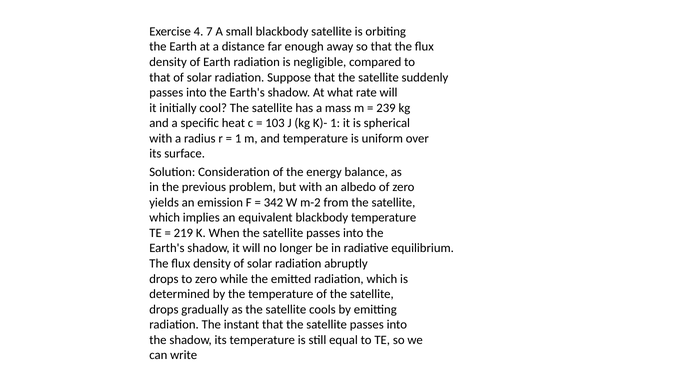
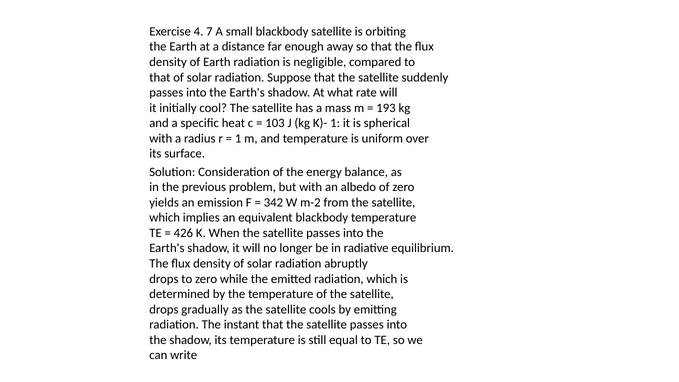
239: 239 -> 193 (386, 108)
219: 219 -> 426 (183, 233)
